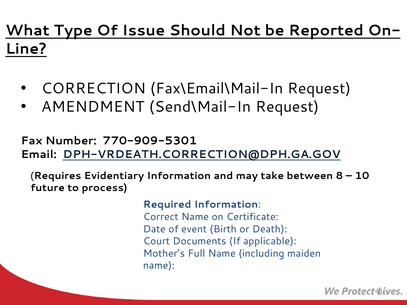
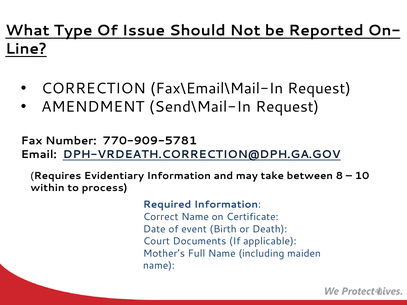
770-909-5301: 770-909-5301 -> 770-909-5781 (150, 141)
future: future -> within (48, 188)
